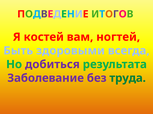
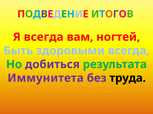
Я костей: костей -> всегда (44, 37)
Заболевание: Заболевание -> Иммунитета (46, 79)
труда colour: green -> black (128, 79)
